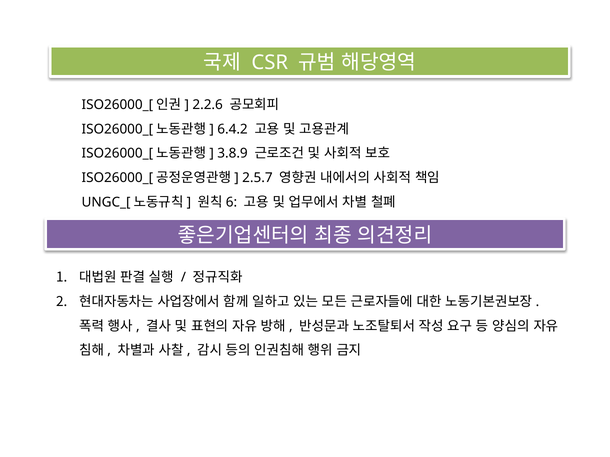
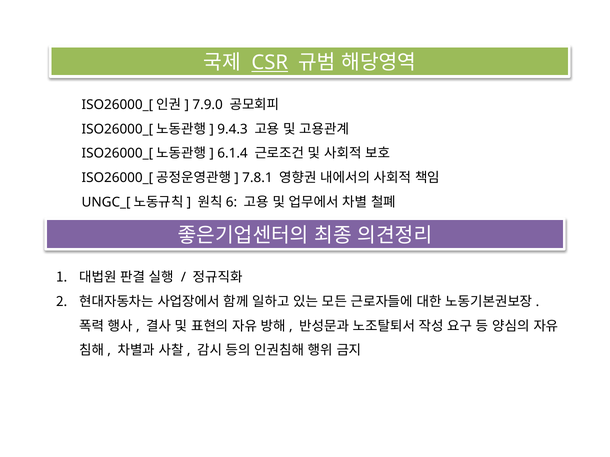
CSR underline: none -> present (270, 63)
2.2.6: 2.2.6 -> 7.9.0 (208, 105)
6.4.2: 6.4.2 -> 9.4.3 (233, 129)
3.8.9: 3.8.9 -> 6.1.4 (233, 154)
2.5.7: 2.5.7 -> 7.8.1 (257, 178)
